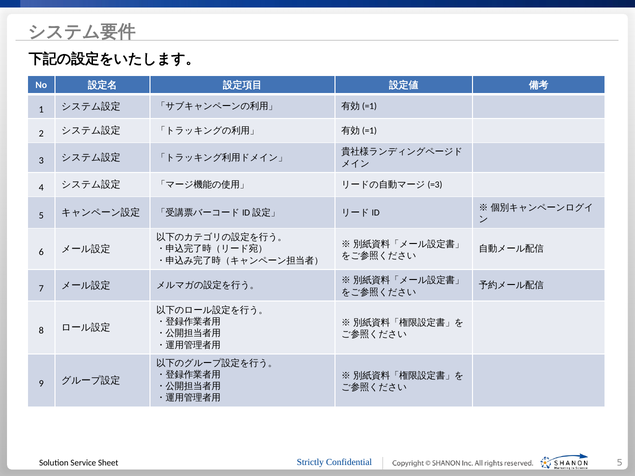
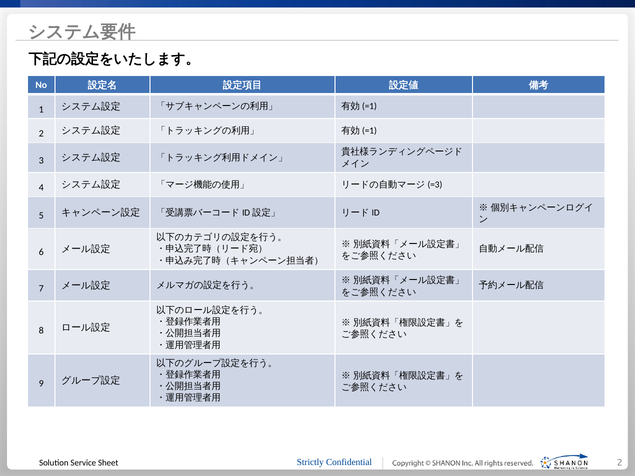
5: 5 -> 2 (620, 463)
